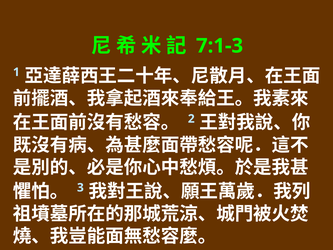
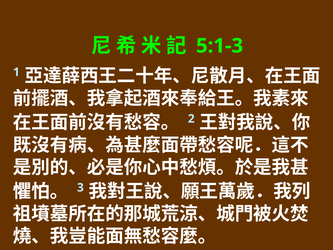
7:1-3: 7:1-3 -> 5:1-3 (220, 46)
